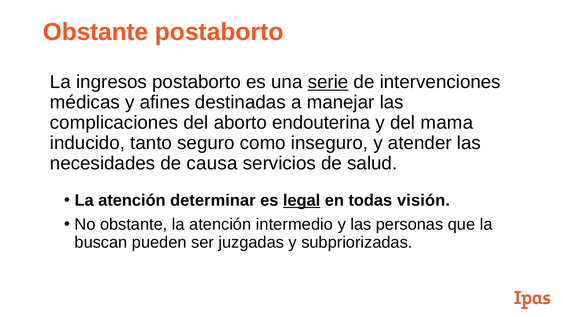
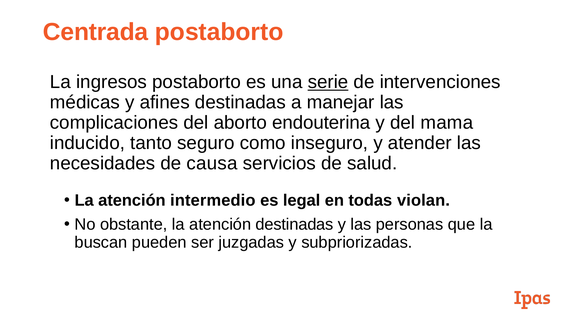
Obstante: Obstante -> Centrada (96, 32)
determinar: determinar -> intermedio (213, 200)
legal underline: present -> none (302, 200)
visión: visión -> violan (423, 200)
atención intermedio: intermedio -> destinadas (295, 224)
